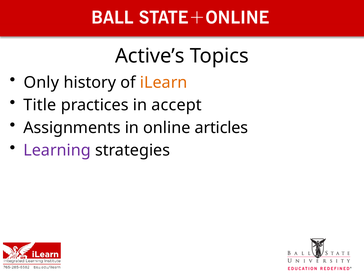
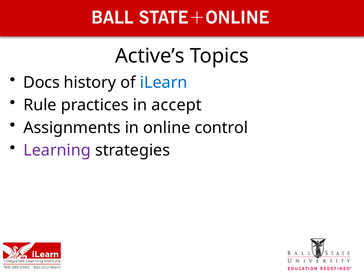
Only: Only -> Docs (41, 82)
iLearn colour: orange -> blue (164, 82)
Title: Title -> Rule (40, 105)
articles: articles -> control (221, 128)
